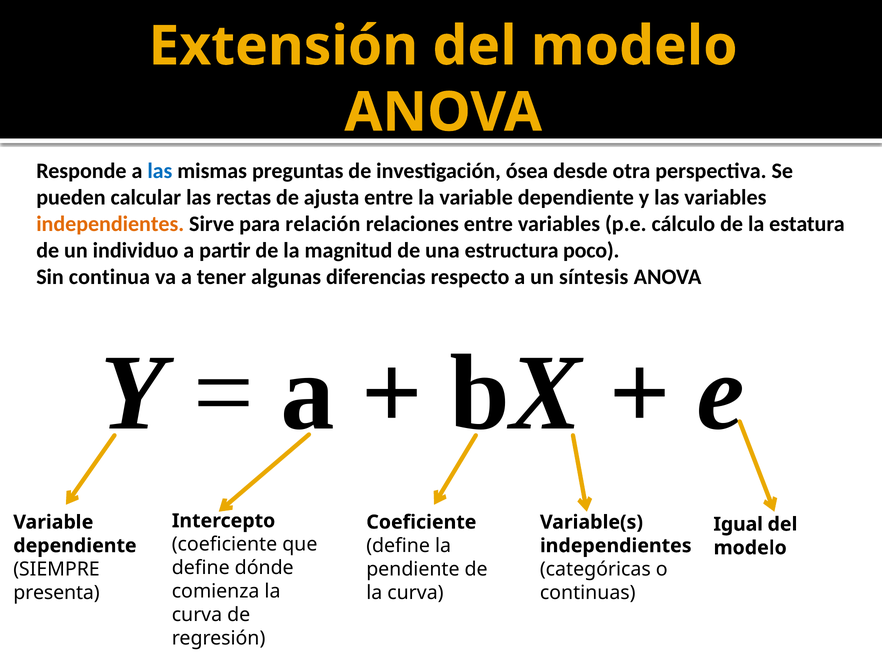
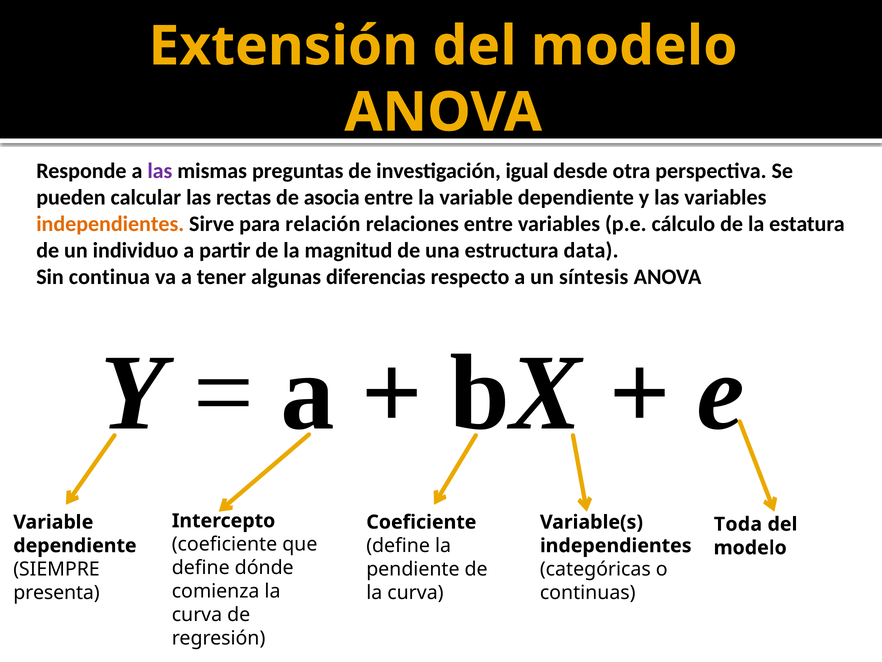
las colour: blue -> purple (160, 171)
ósea: ósea -> igual (527, 171)
ajusta: ajusta -> asocia (332, 197)
poco: poco -> data (591, 250)
Igual: Igual -> Toda (738, 524)
